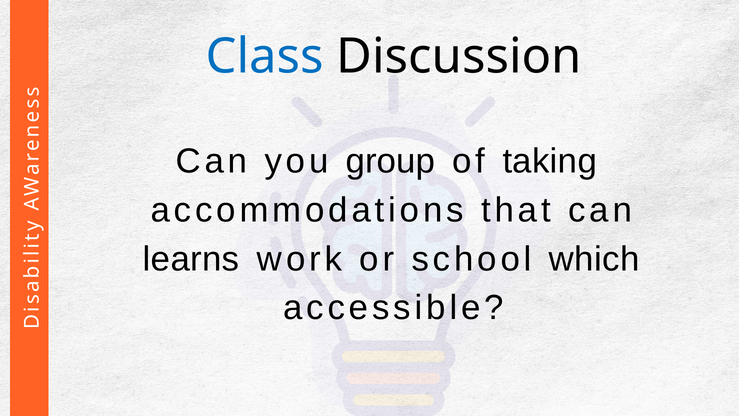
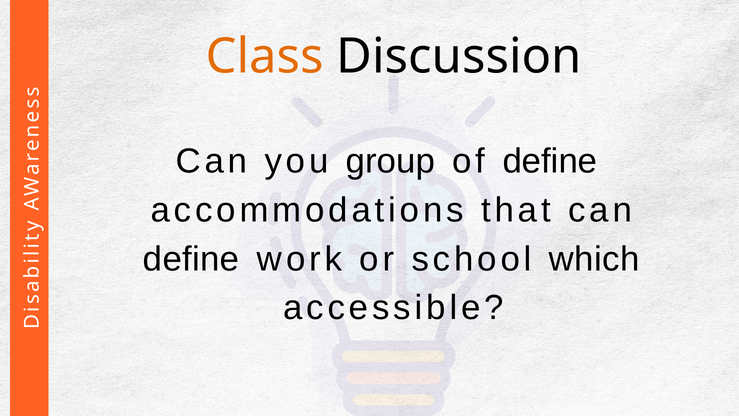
Class colour: blue -> orange (265, 56)
of taking: taking -> define (550, 161)
learns: learns -> define (191, 259)
